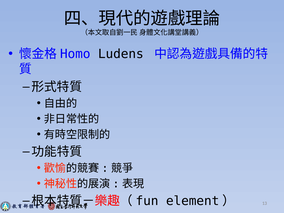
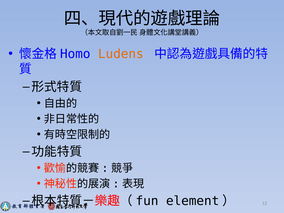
Ludens colour: black -> orange (121, 54)
